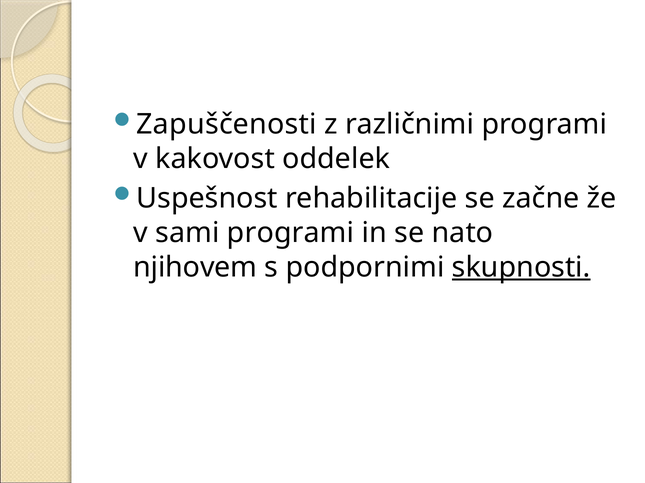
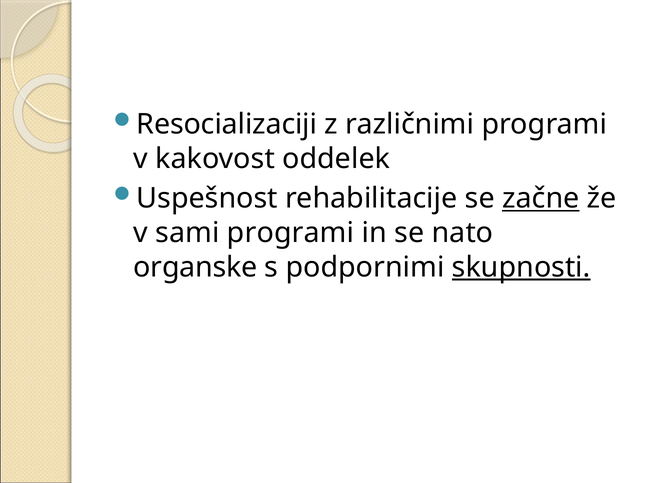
Zapuščenosti: Zapuščenosti -> Resocializaciji (227, 125)
začne underline: none -> present (541, 199)
njihovem: njihovem -> organske (195, 268)
